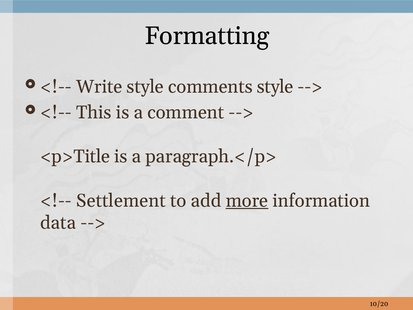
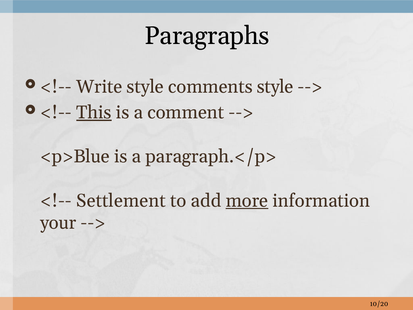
Formatting: Formatting -> Paragraphs (207, 36)
This underline: none -> present (94, 112)
<p>Title: <p>Title -> <p>Blue (75, 156)
data: data -> your (58, 222)
